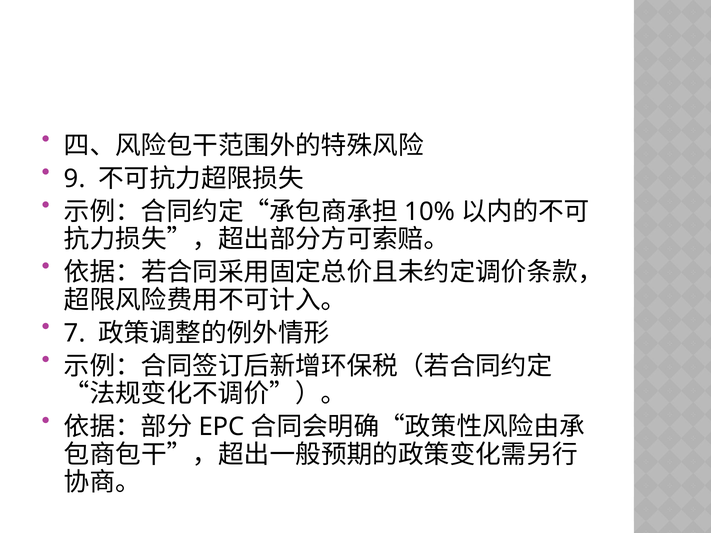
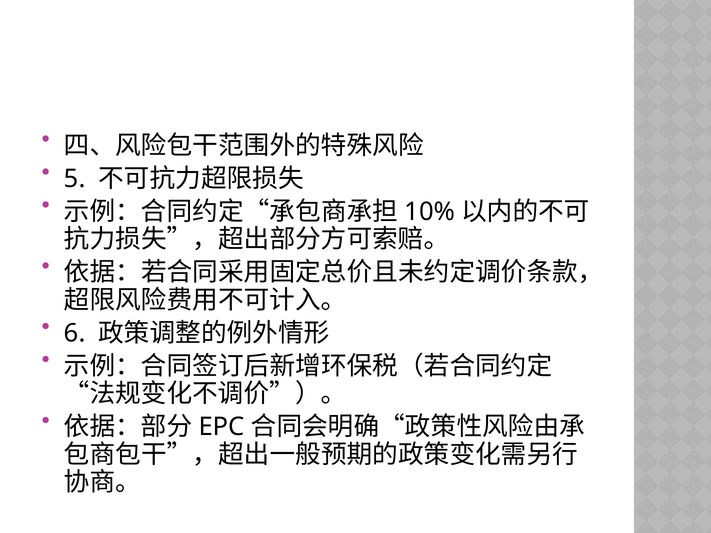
9: 9 -> 5 (75, 179)
7: 7 -> 6 (75, 333)
